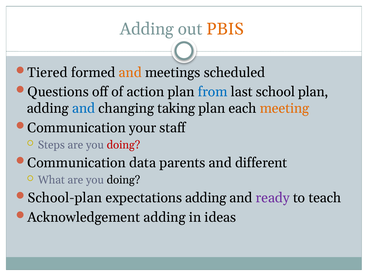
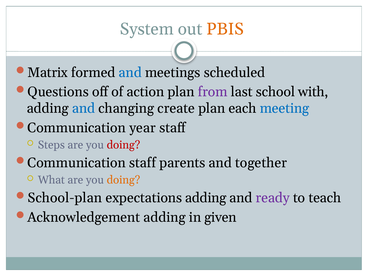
Adding: Adding -> System (147, 29)
Tiered: Tiered -> Matrix (48, 73)
and colour: orange -> blue (130, 73)
from colour: blue -> purple (213, 92)
school plan: plan -> with (313, 92)
taking: taking -> create (176, 108)
meeting colour: orange -> blue (285, 108)
your: your -> year (143, 128)
Communication data: data -> staff (143, 163)
different: different -> together (261, 163)
doing colour: black -> orange (123, 180)
ideas: ideas -> given (220, 217)
